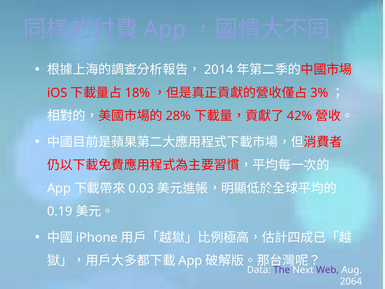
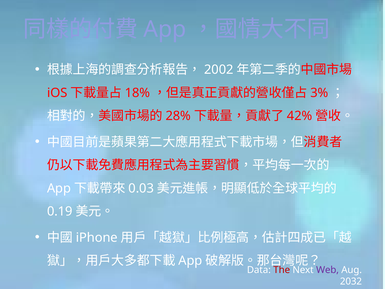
2014: 2014 -> 2002 (219, 70)
The colour: purple -> red (282, 270)
2064: 2064 -> 2032 (351, 281)
